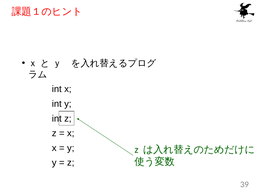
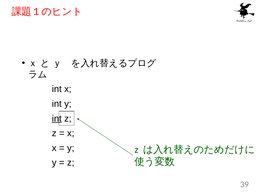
int underline: none -> present (57, 118)
